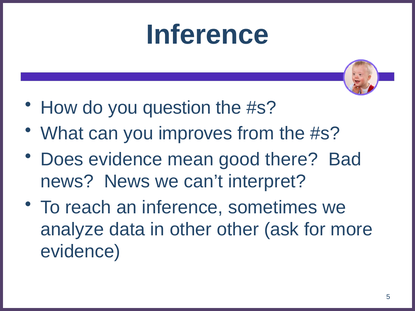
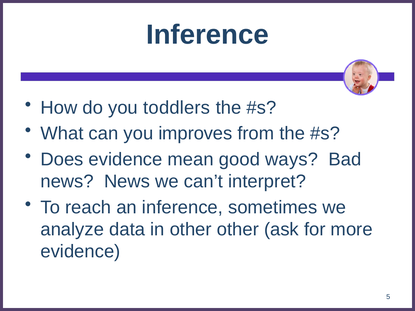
question: question -> toddlers (177, 108)
there: there -> ways (292, 159)
